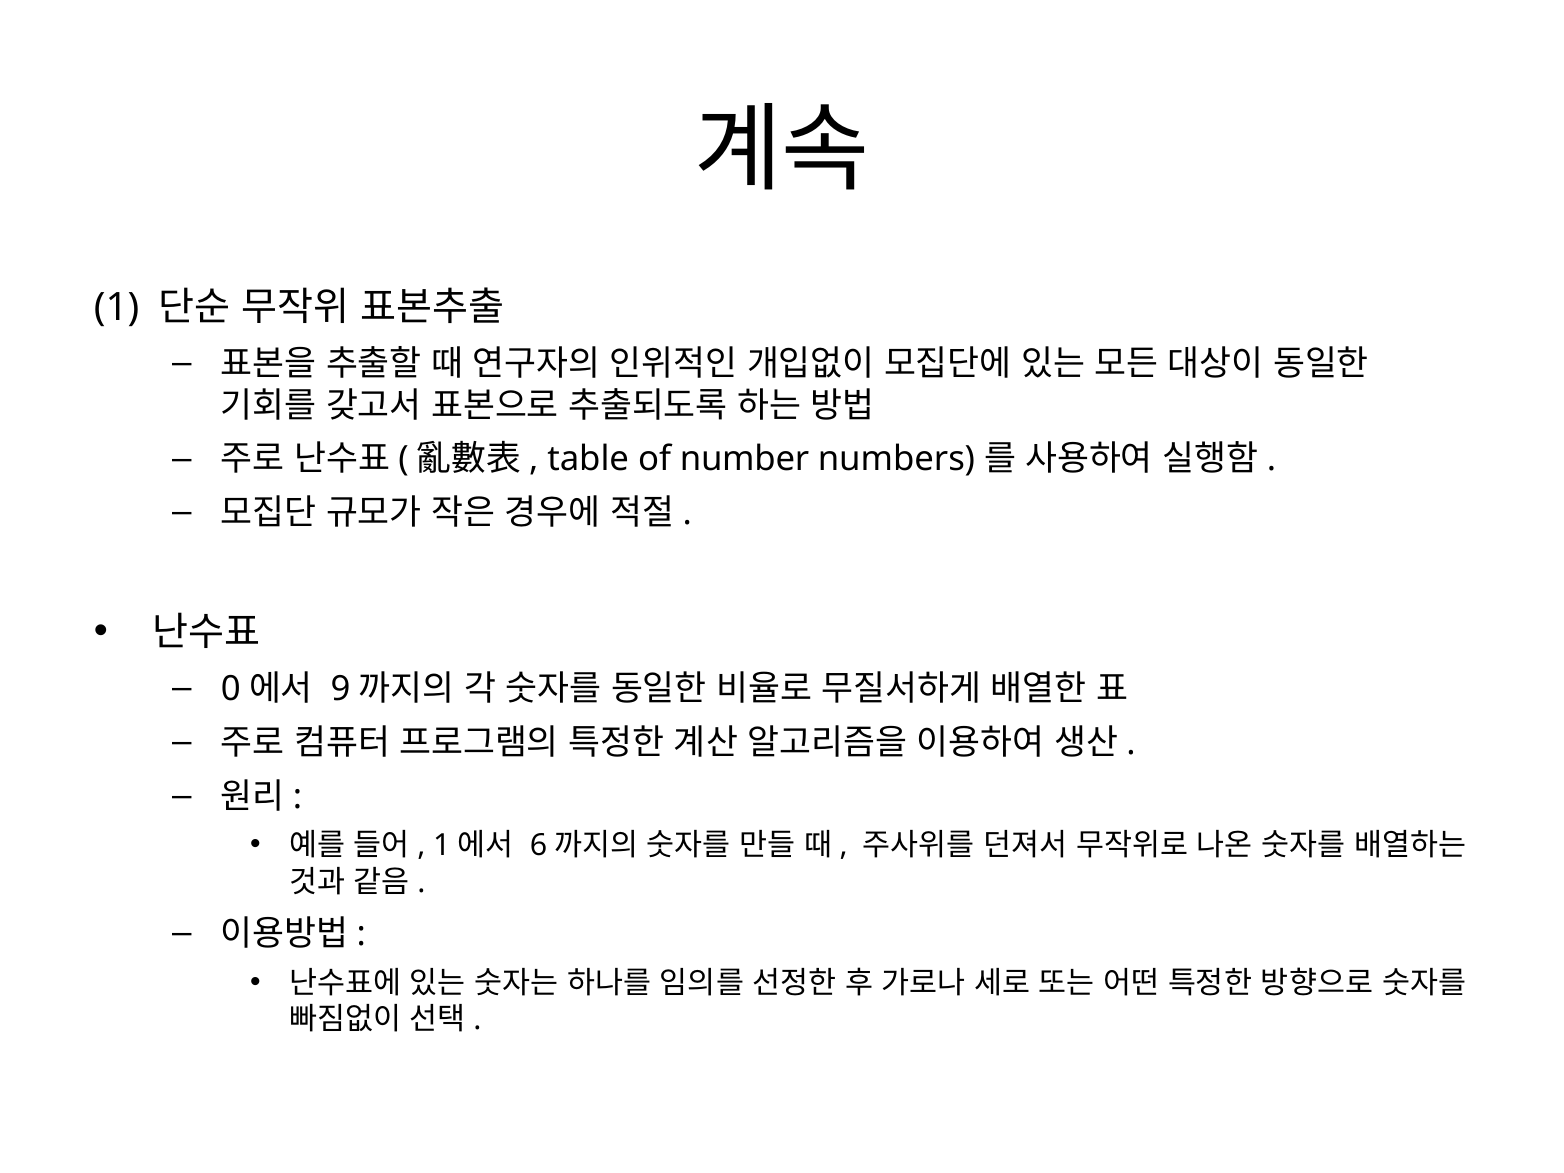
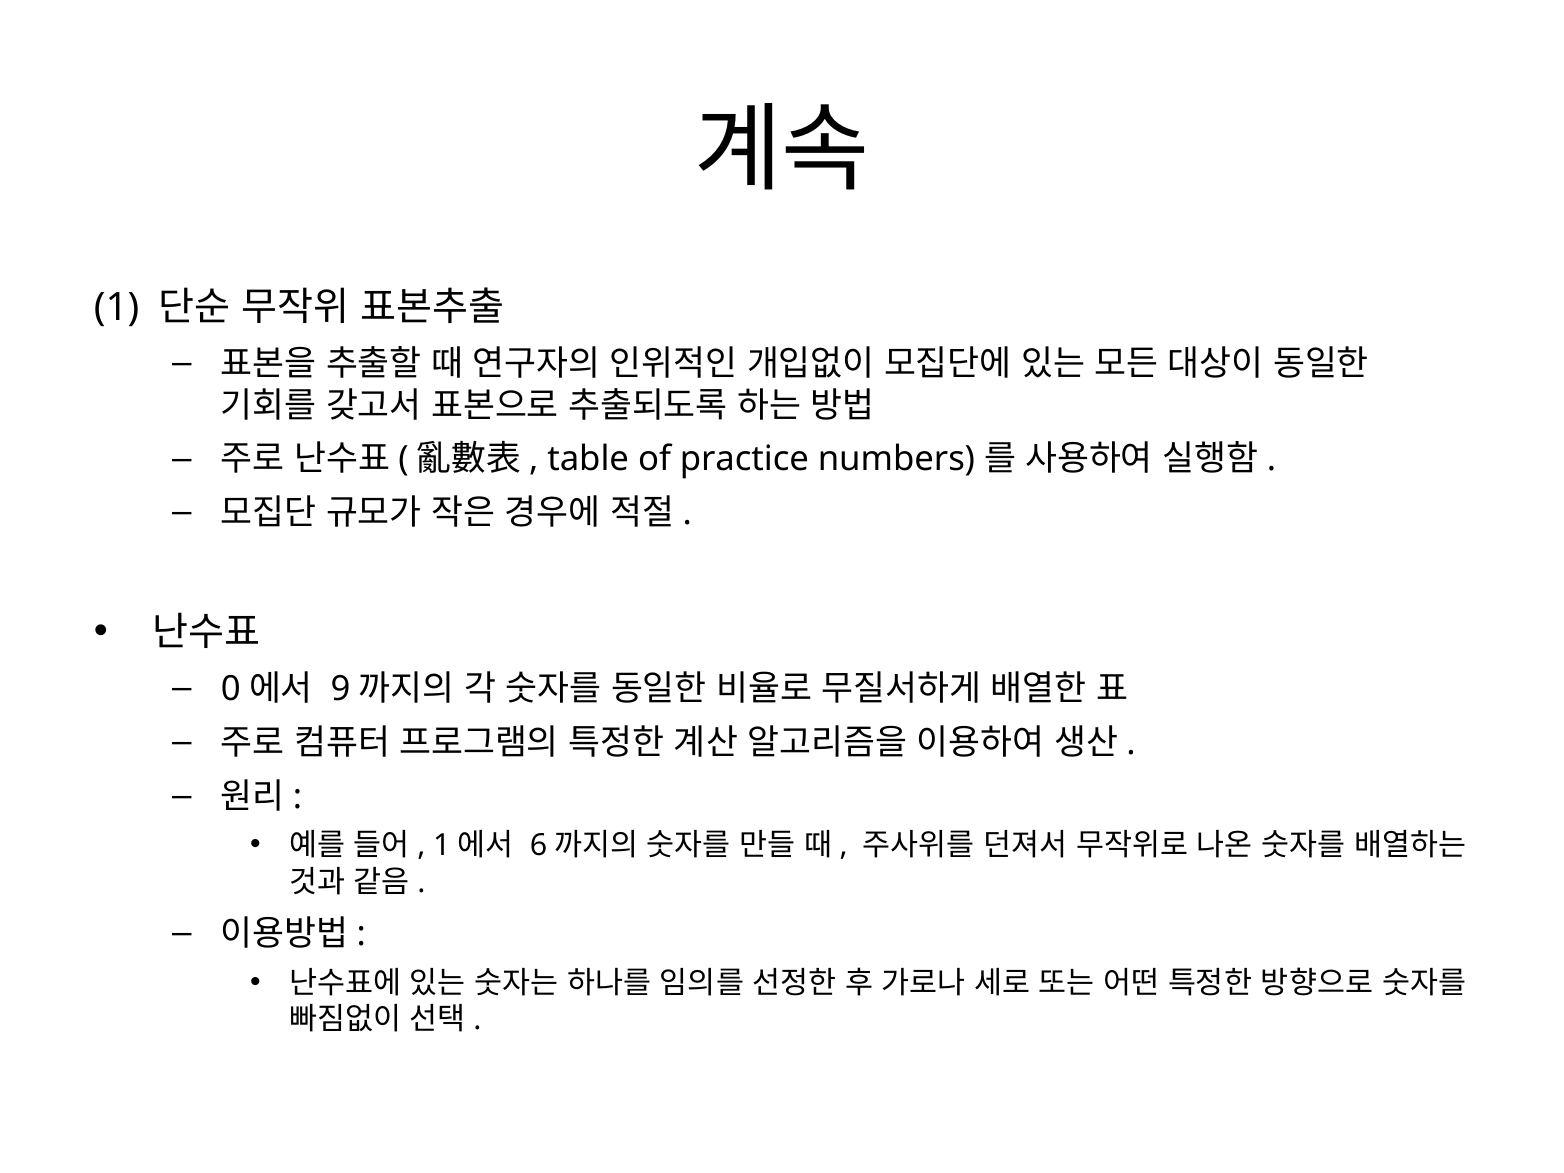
number: number -> practice (744, 459)
